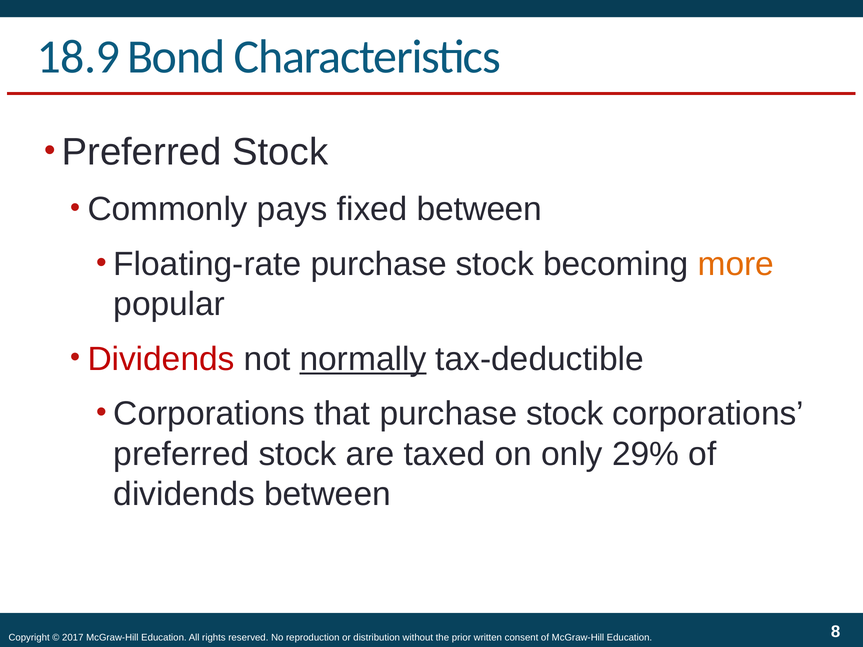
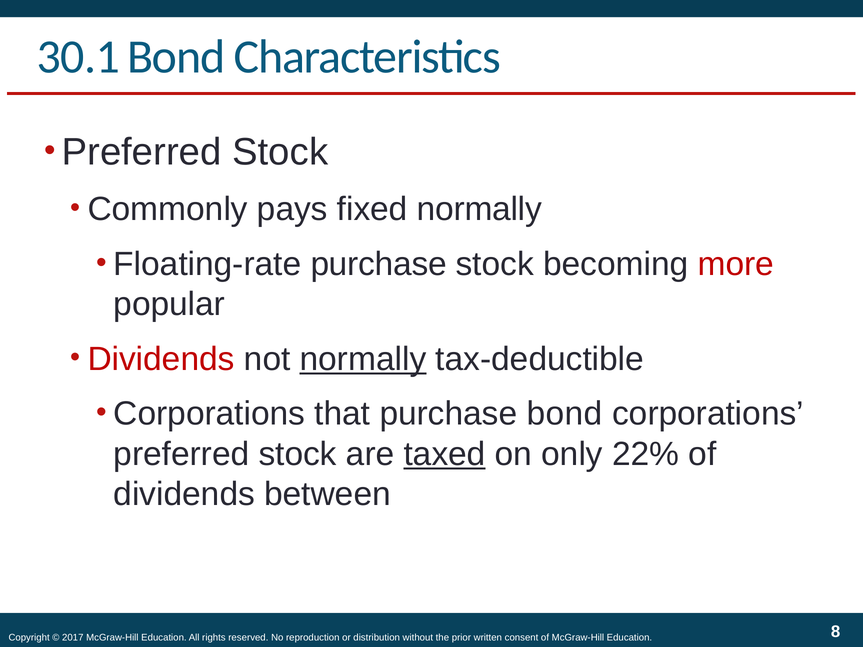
18.9: 18.9 -> 30.1 (78, 57)
fixed between: between -> normally (479, 209)
more colour: orange -> red (736, 264)
that purchase stock: stock -> bond (565, 414)
taxed underline: none -> present (445, 454)
29%: 29% -> 22% (646, 454)
